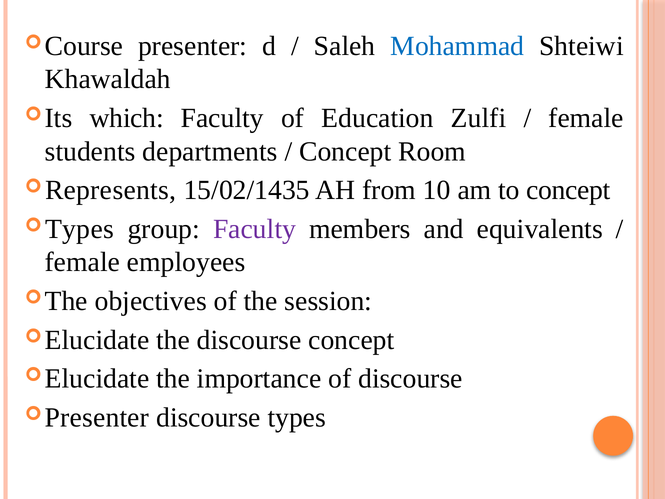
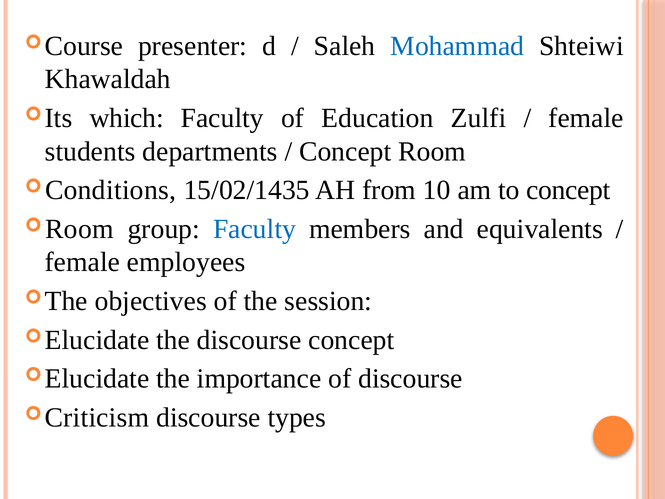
Represents: Represents -> Conditions (111, 190)
Types: Types -> Room (80, 229)
Faculty colour: purple -> blue (255, 229)
Presenter: Presenter -> Criticism (97, 417)
